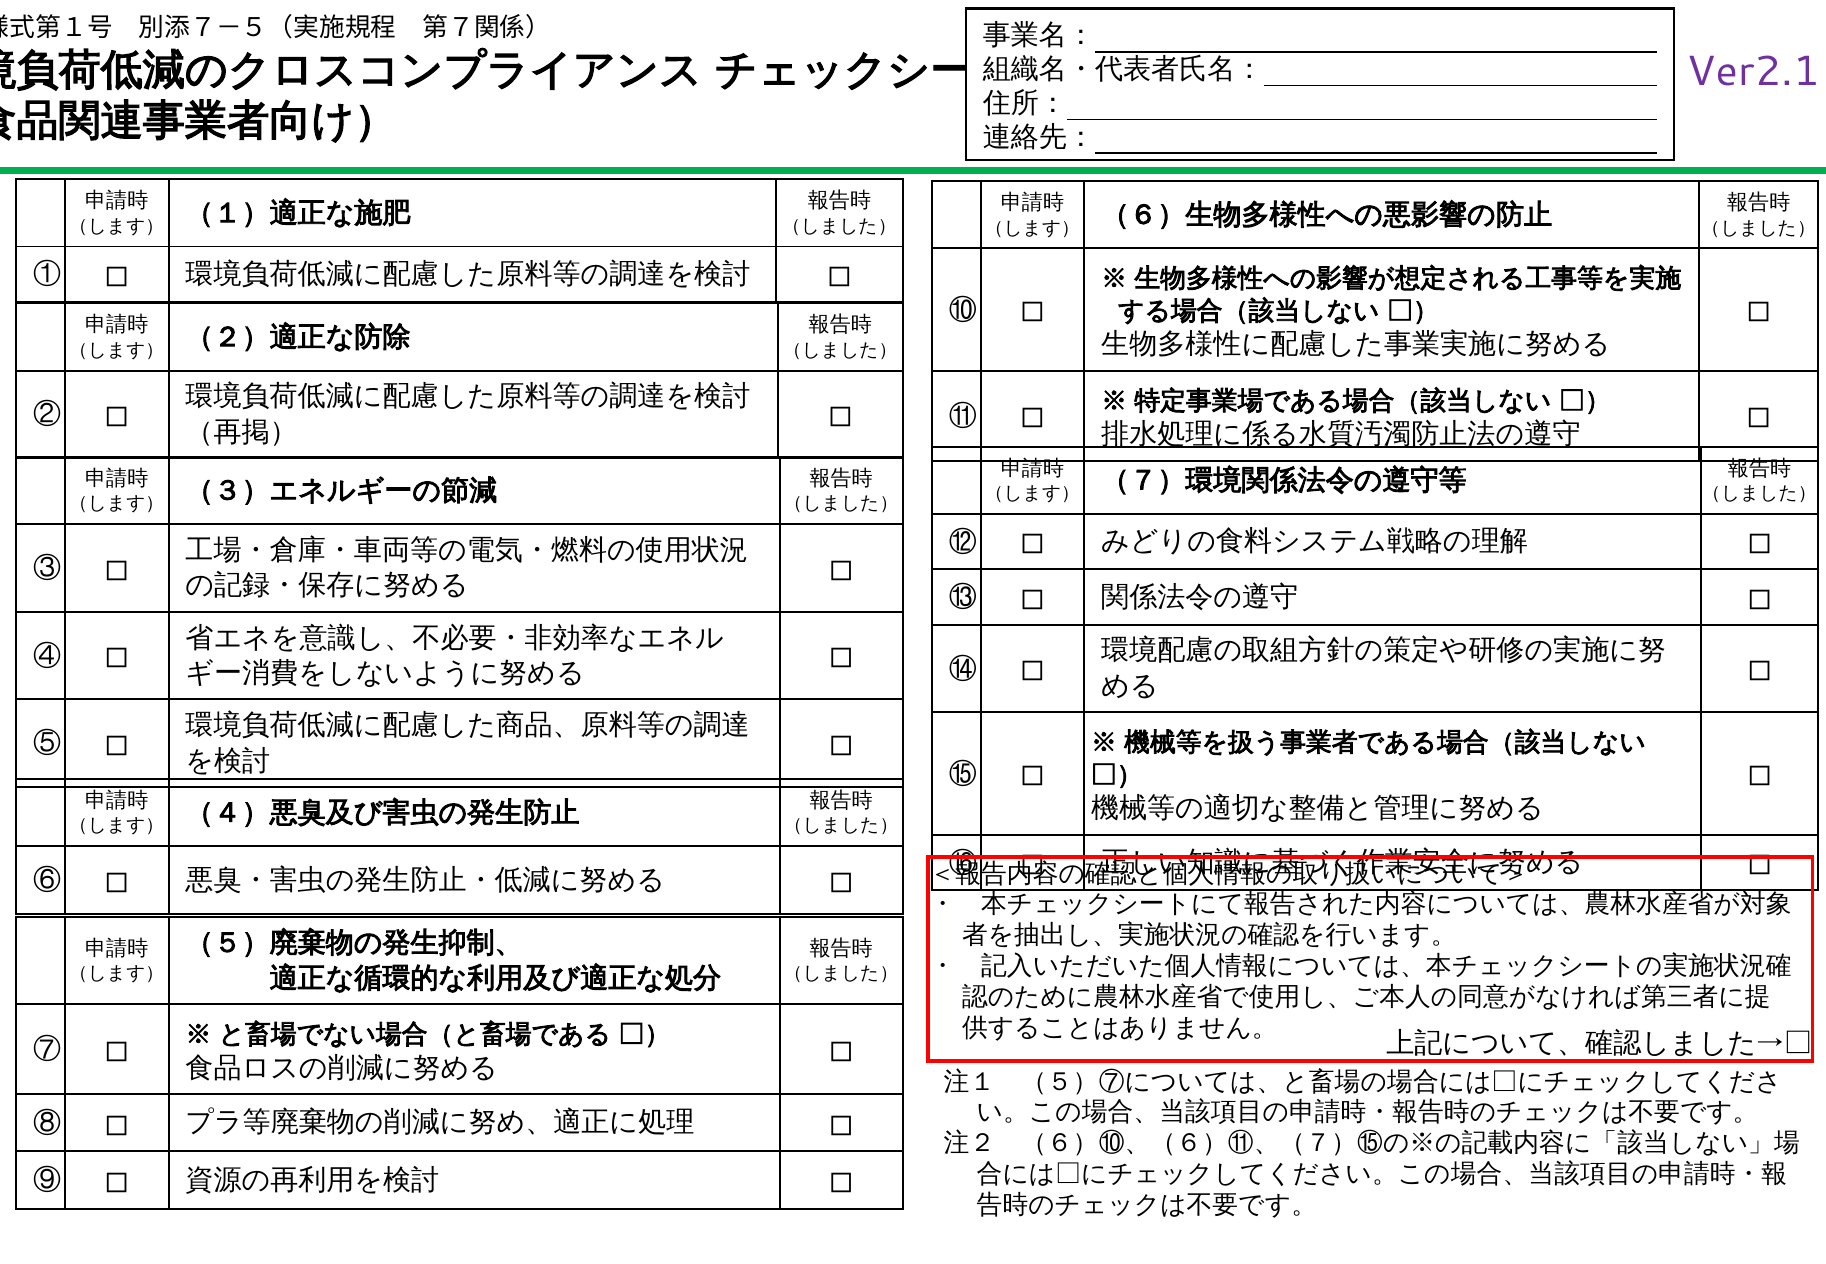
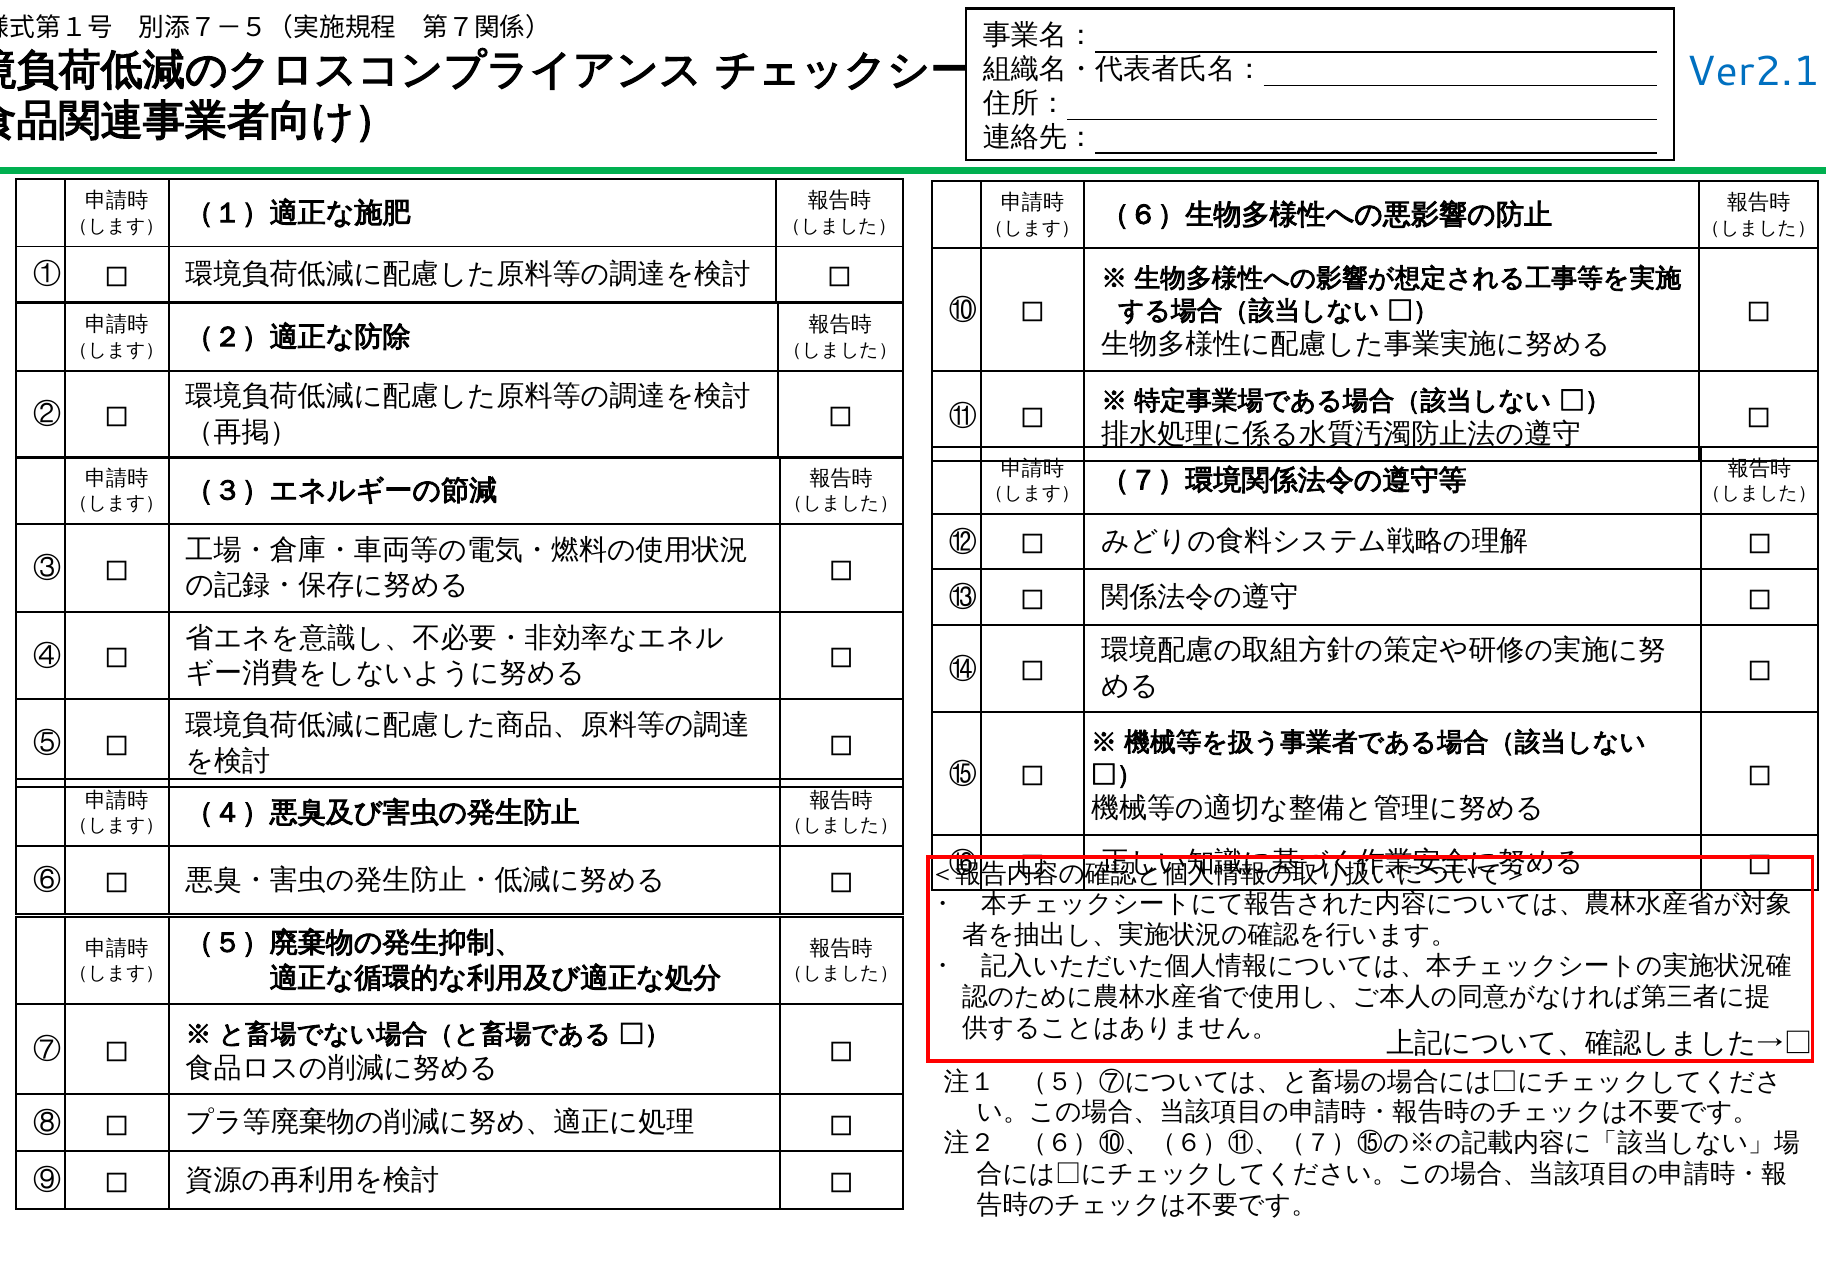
Ver2.1 colour: purple -> blue (1753, 71)
